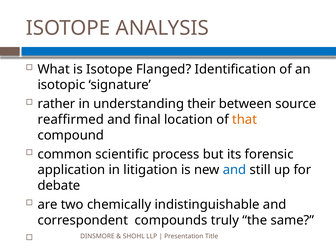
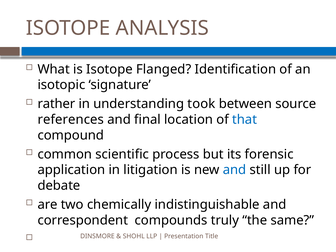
their: their -> took (201, 104)
reaffirmed: reaffirmed -> references (71, 120)
that colour: orange -> blue (245, 120)
